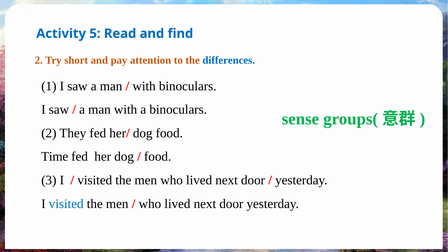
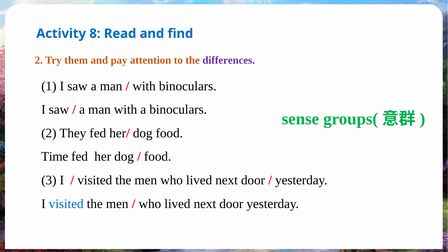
5: 5 -> 8 (95, 34)
short: short -> them (76, 60)
differences colour: blue -> purple (229, 60)
